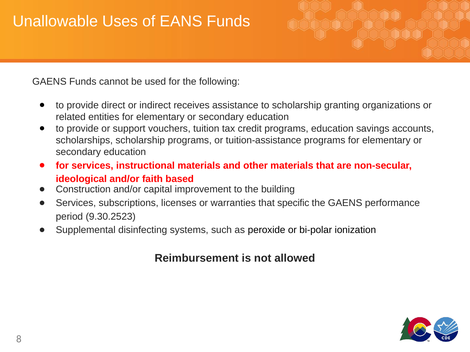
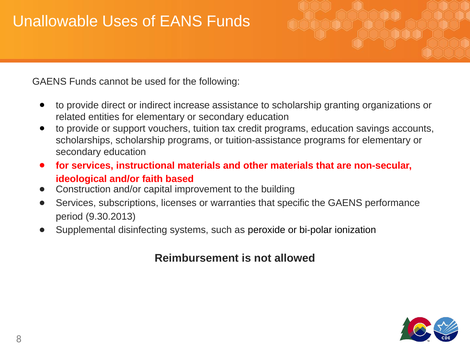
receives: receives -> increase (192, 105)
9.30.2523: 9.30.2523 -> 9.30.2013 (111, 217)
